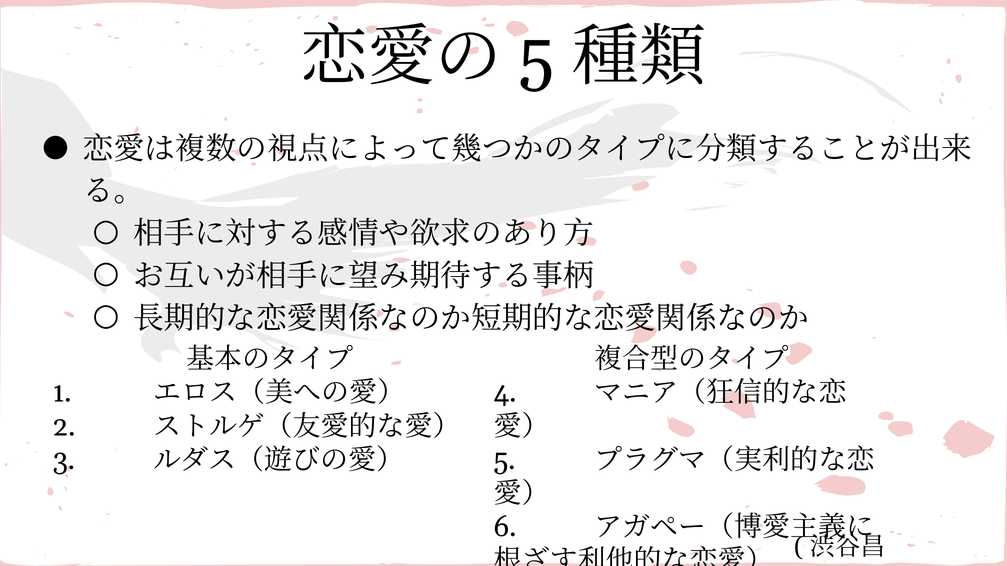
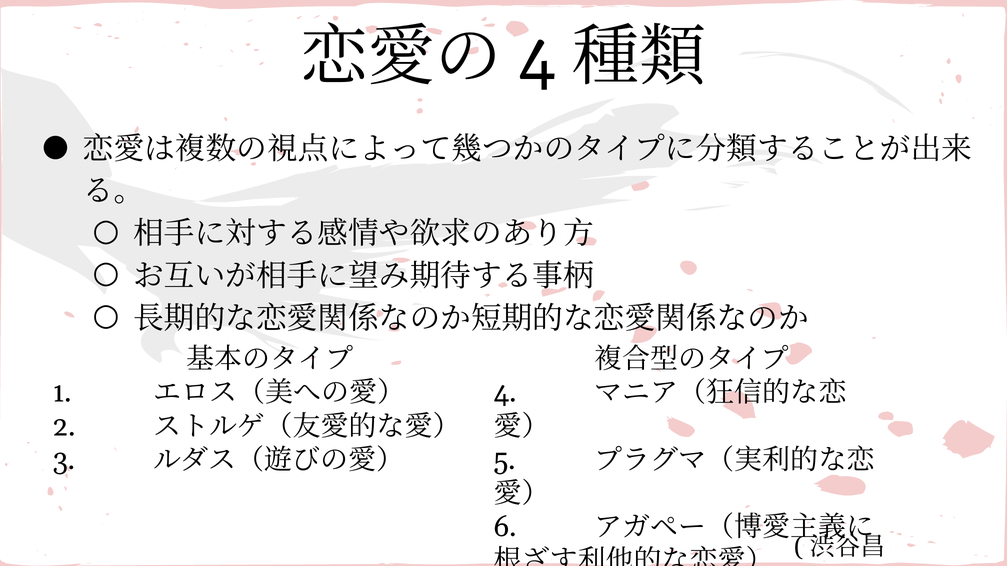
5: 5 -> 4 (537, 57)
